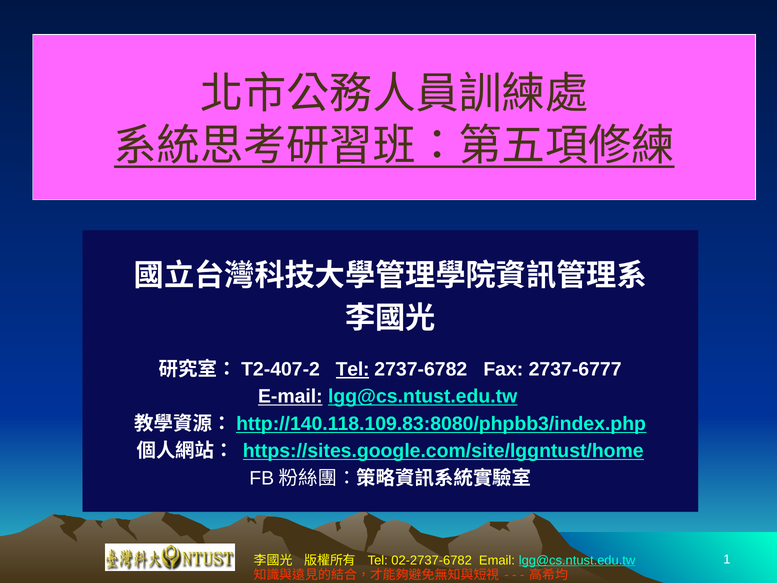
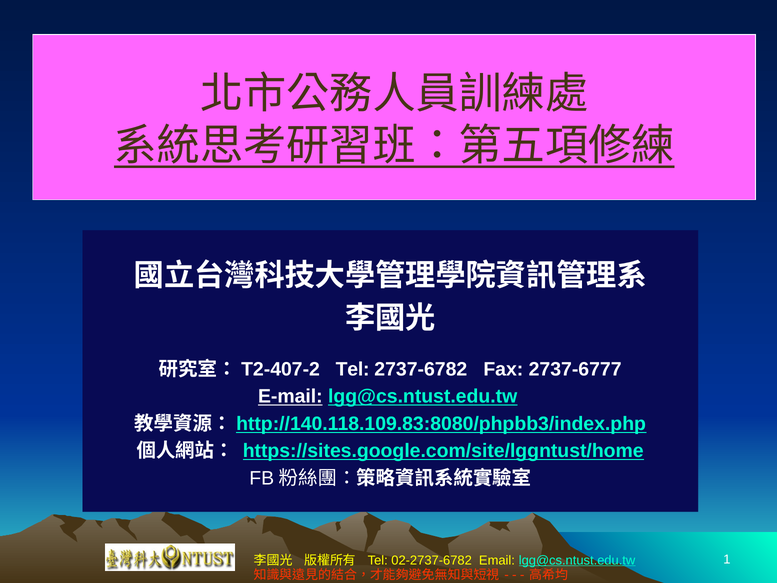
Tel underline: present -> none (353, 369)
